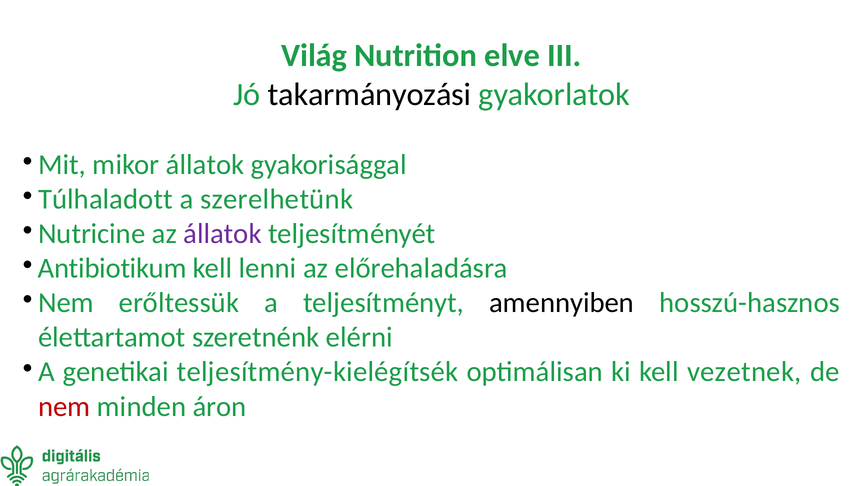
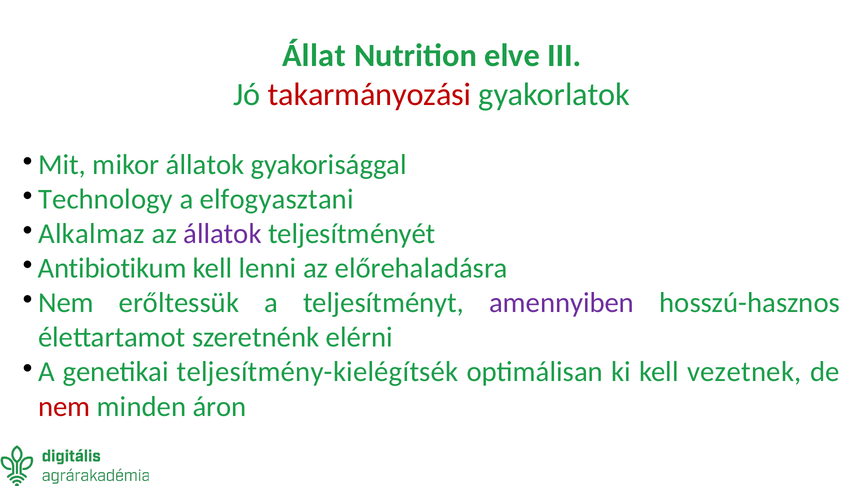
Világ: Világ -> Állat (314, 56)
takarmányozási colour: black -> red (369, 94)
Túlhaladott: Túlhaladott -> Technology (105, 199)
szerelhetünk: szerelhetünk -> elfogyasztani (277, 199)
Nutricine: Nutricine -> Alkalmaz (91, 233)
amennyiben colour: black -> purple (562, 302)
